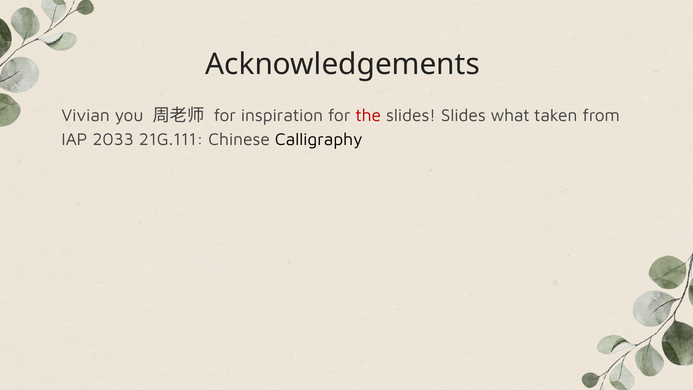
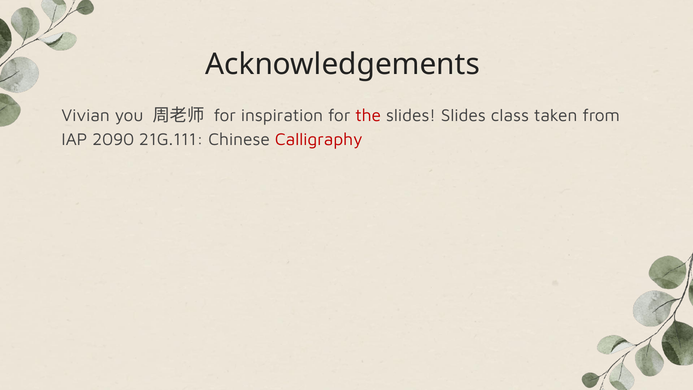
what: what -> class (510, 115)
2033: 2033 -> 2090 (113, 139)
Calligraphy colour: black -> red (319, 139)
